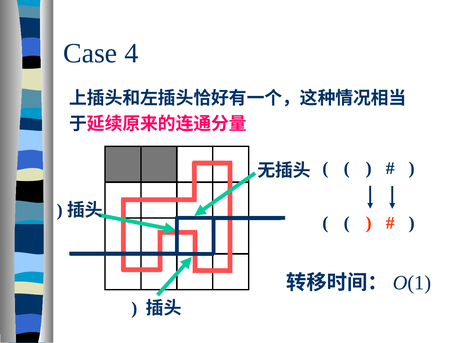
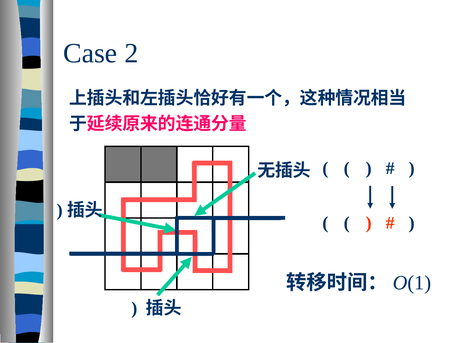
4: 4 -> 2 (131, 53)
